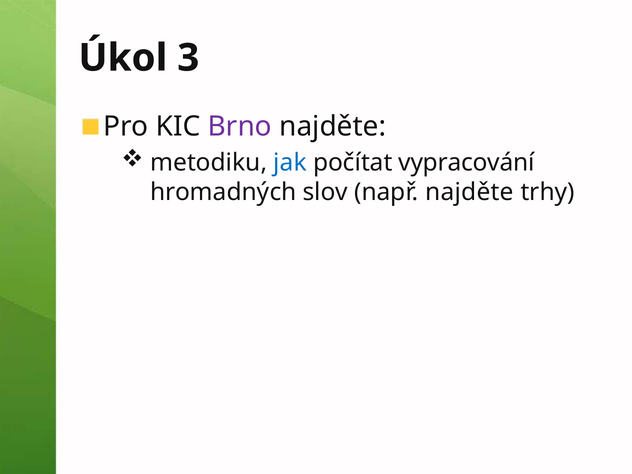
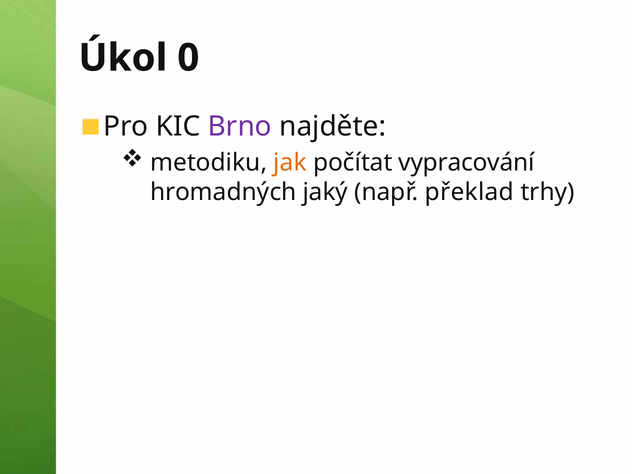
3: 3 -> 0 (188, 58)
jak colour: blue -> orange (290, 163)
slov: slov -> jaký (325, 192)
např najděte: najděte -> překlad (469, 192)
